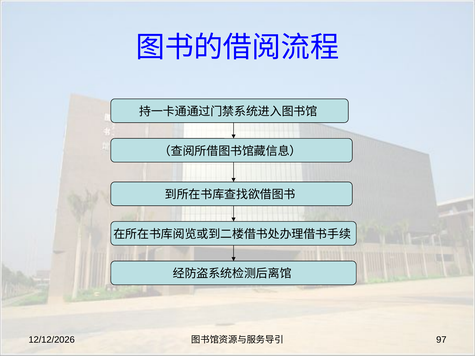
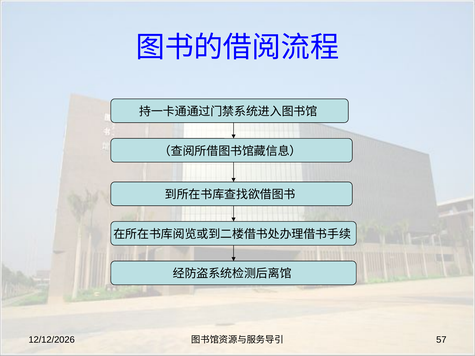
97: 97 -> 57 (441, 340)
